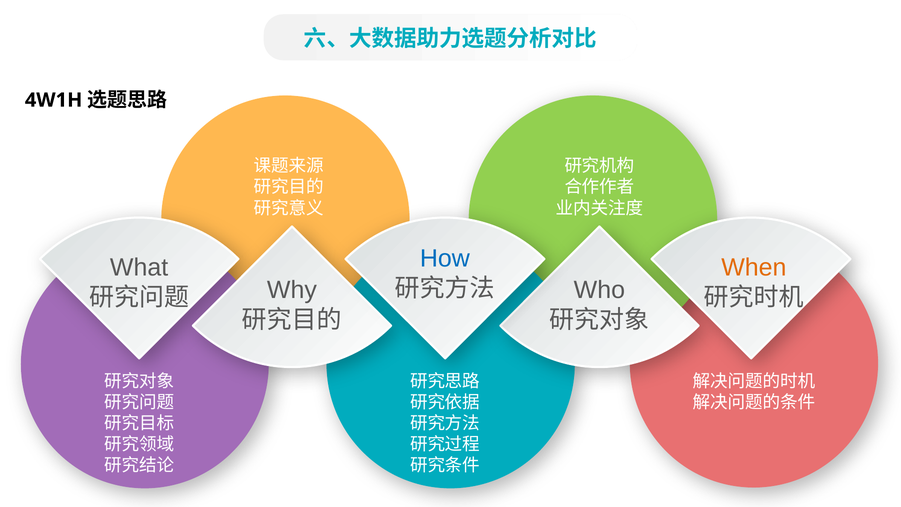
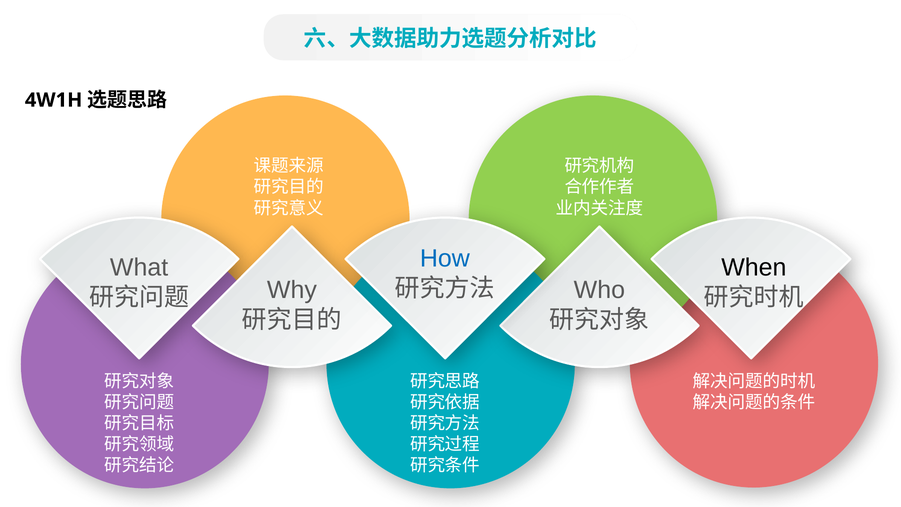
When colour: orange -> black (754, 267)
